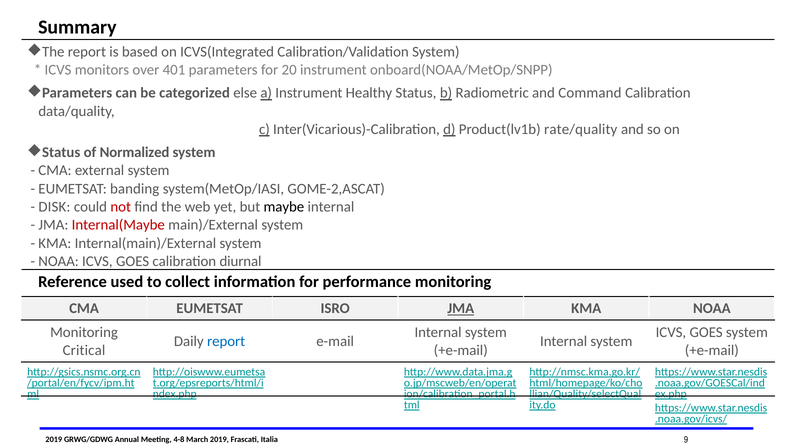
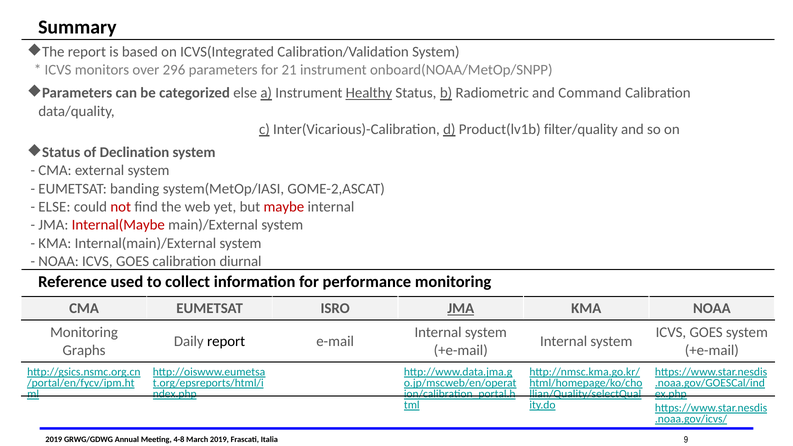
401: 401 -> 296 (174, 70)
20: 20 -> 21 (289, 70)
Healthy underline: none -> present (369, 93)
rate/quality: rate/quality -> filter/quality (581, 129)
Normalized: Normalized -> Declination (135, 152)
DISK: DISK -> ELSE (54, 207)
maybe colour: black -> red (284, 207)
report colour: blue -> black (226, 341)
Critical: Critical -> Graphs (84, 351)
